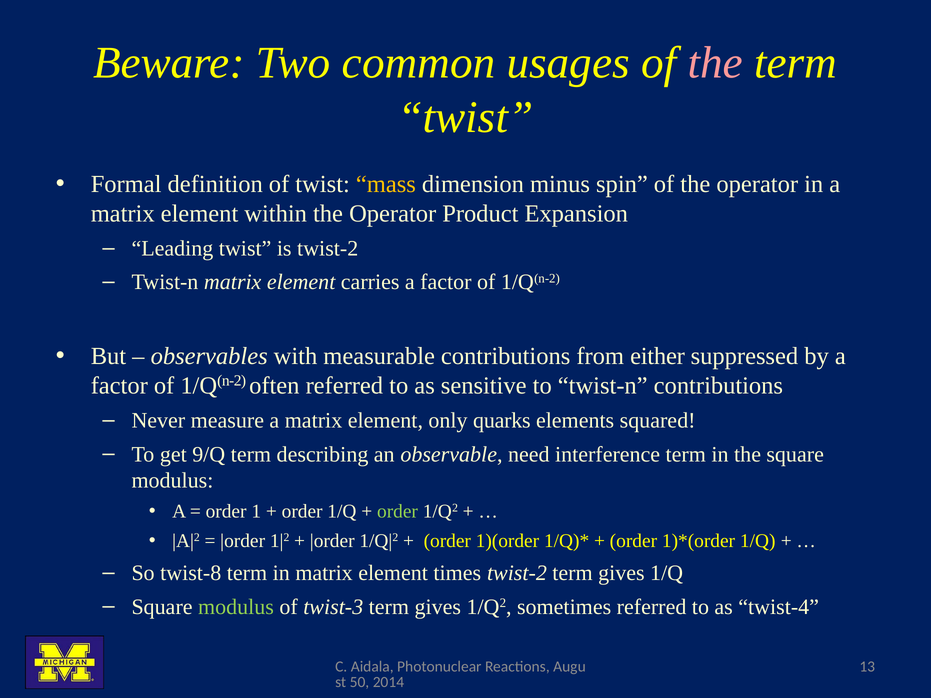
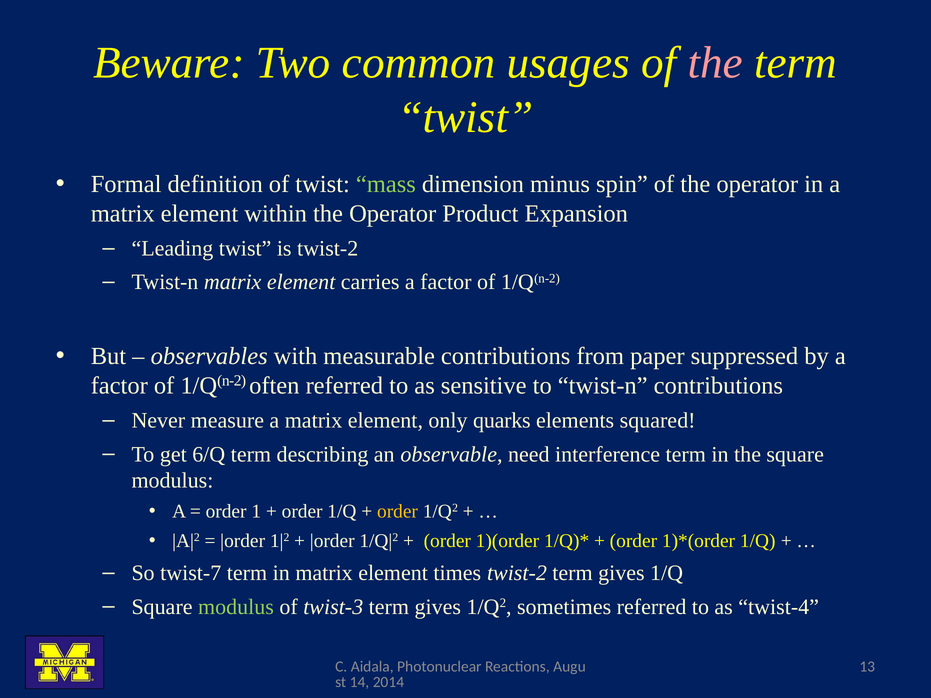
mass colour: yellow -> light green (386, 184)
either: either -> paper (657, 356)
9/Q: 9/Q -> 6/Q (209, 454)
order colour: light green -> yellow (397, 512)
twist-8: twist-8 -> twist-7 (191, 573)
50: 50 -> 14 (359, 682)
